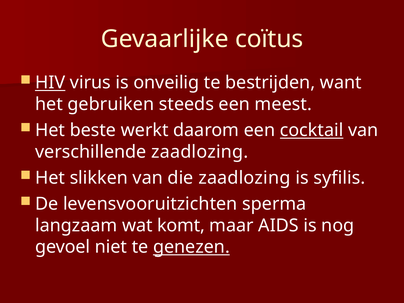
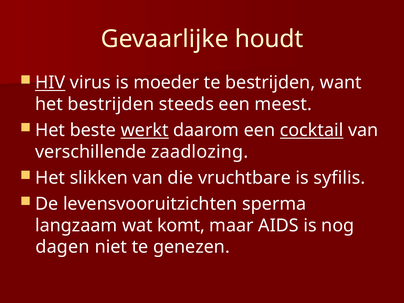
coïtus: coïtus -> houdt (269, 39)
onveilig: onveilig -> moeder (166, 83)
het gebruiken: gebruiken -> bestrijden (111, 104)
werkt underline: none -> present (145, 130)
die zaadlozing: zaadlozing -> vruchtbare (244, 178)
gevoel: gevoel -> dagen (63, 247)
genezen underline: present -> none (191, 247)
